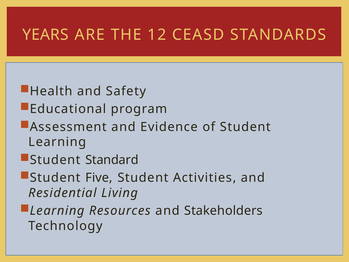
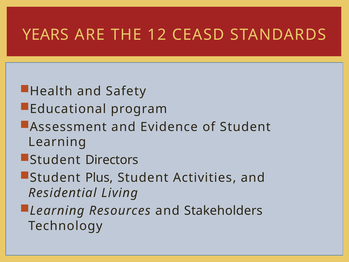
Standard: Standard -> Directors (112, 160)
Five: Five -> Plus (99, 178)
